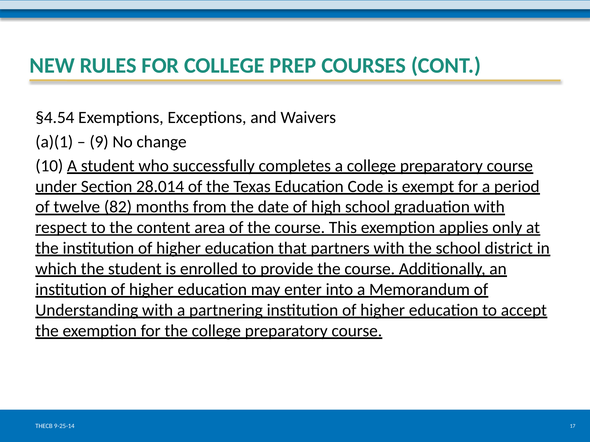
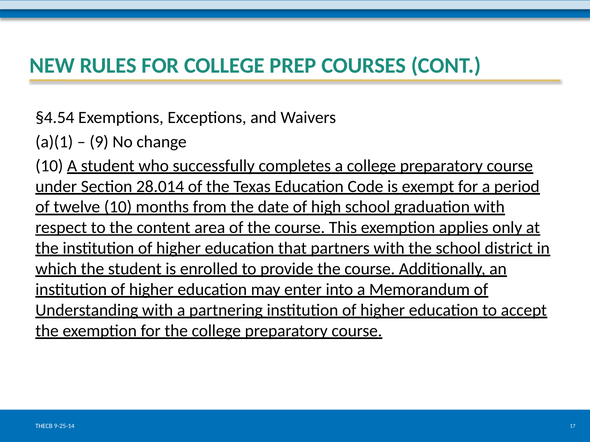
twelve 82: 82 -> 10 (118, 207)
